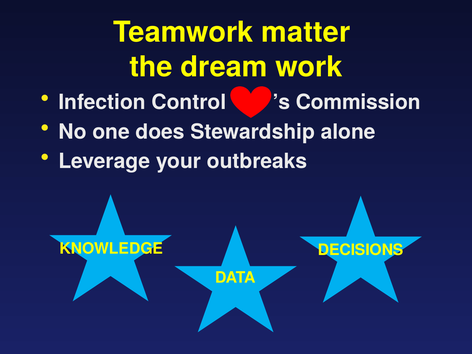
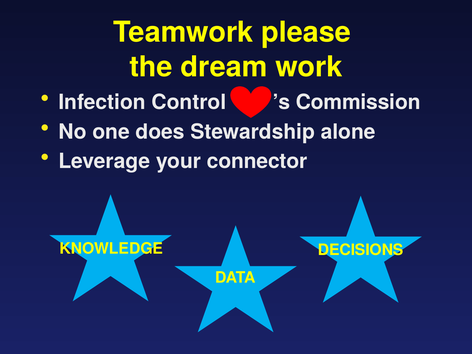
matter: matter -> please (306, 32)
outbreaks: outbreaks -> connector (257, 161)
